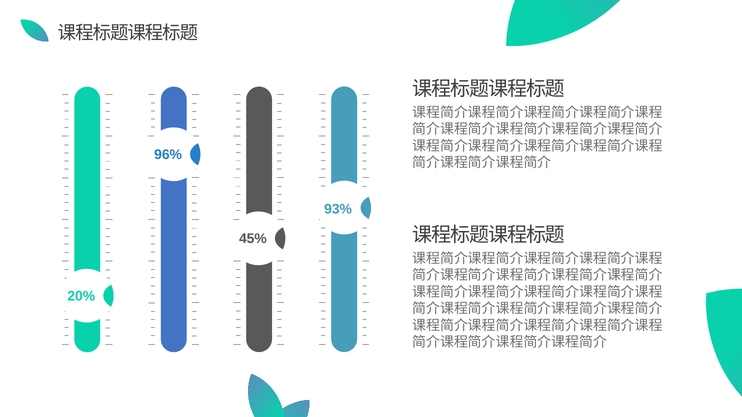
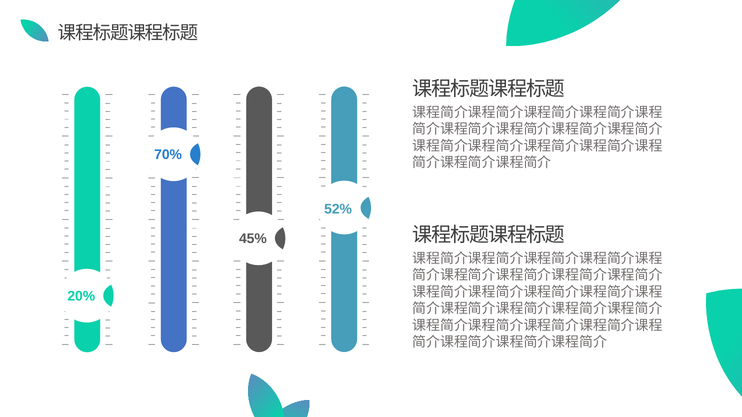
96%: 96% -> 70% (168, 155)
93%: 93% -> 52% (338, 209)
